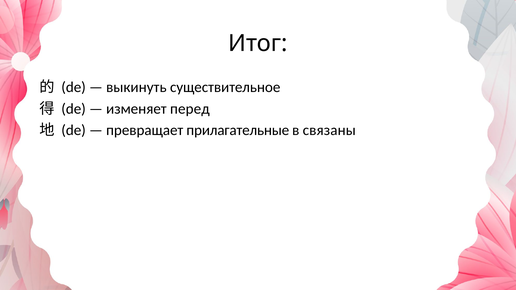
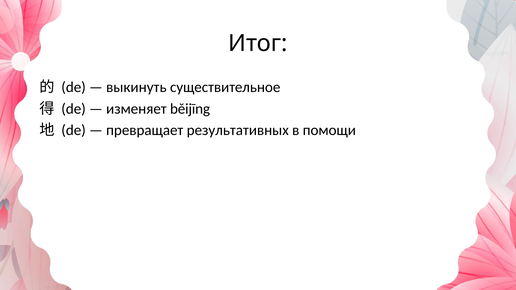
перед: перед -> běijīng (190, 109)
прилагательные: прилагательные -> результативных (238, 130)
связаны: связаны -> помощи (329, 130)
